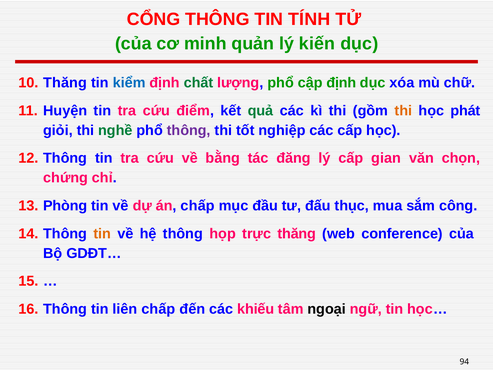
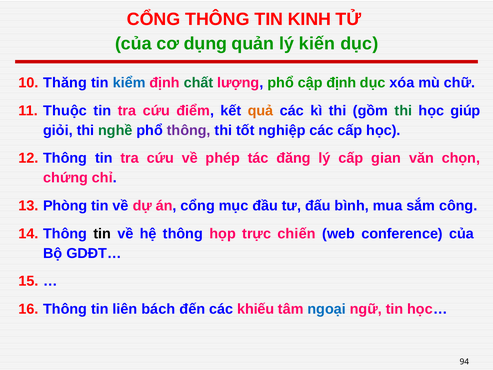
TÍNH: TÍNH -> KINH (309, 19)
minh: minh -> dụng (205, 44)
Huyện: Huyện -> Thuộc (65, 111)
quả colour: green -> orange (261, 111)
thi colour: orange -> green (403, 111)
phát: phát -> giúp (465, 111)
bằng: bằng -> phép (223, 158)
án chấp: chấp -> cổng (198, 206)
thục: thục -> bình (352, 206)
tin colour: orange -> black (102, 234)
trực thăng: thăng -> chiến (297, 234)
liên chấp: chấp -> bách (158, 309)
ngoại colour: black -> blue (327, 309)
